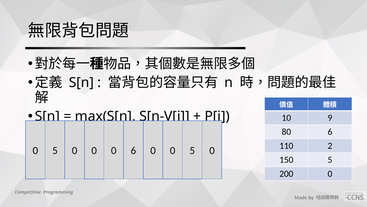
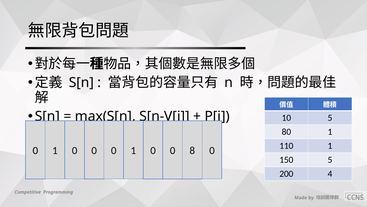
10 9: 9 -> 5 (330, 117)
80 6: 6 -> 1 (330, 131)
110 2: 2 -> 1 (330, 145)
5: 5 -> 1 (55, 150)
6: 6 -> 1 (133, 150)
5: 5 -> 8 (192, 150)
200 0: 0 -> 4 (330, 173)
